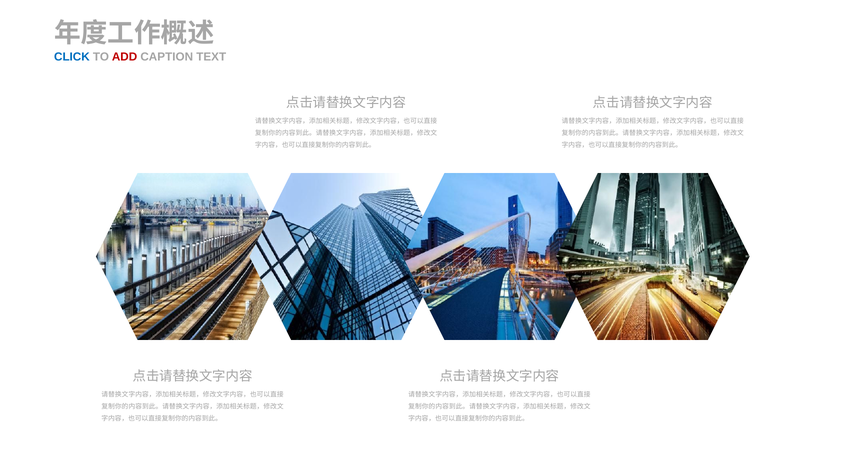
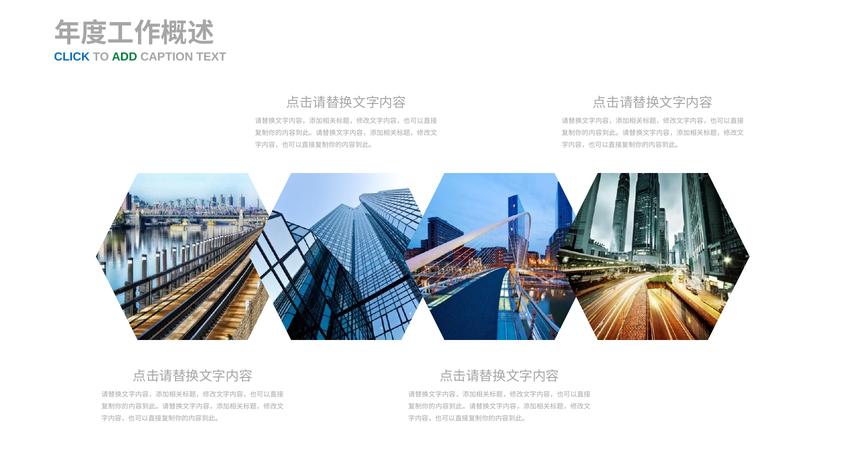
ADD colour: red -> green (125, 57)
